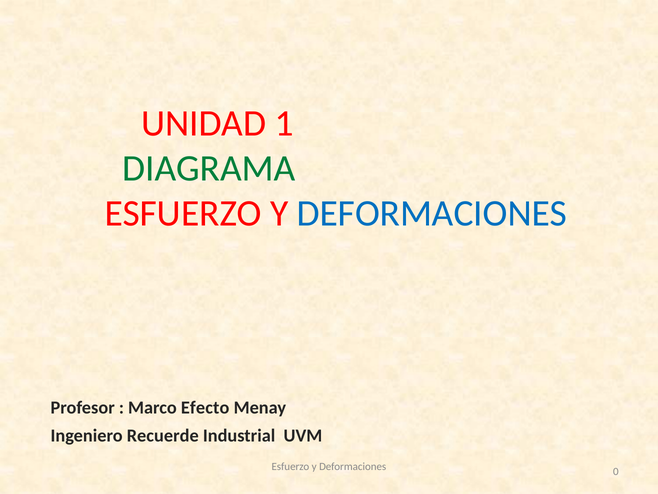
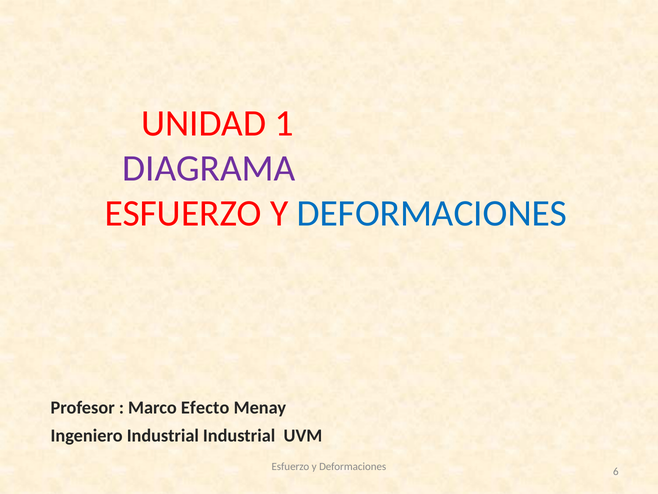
DIAGRAMA colour: green -> purple (209, 168)
Ingeniero Recuerde: Recuerde -> Industrial (163, 435)
0: 0 -> 6 (616, 471)
